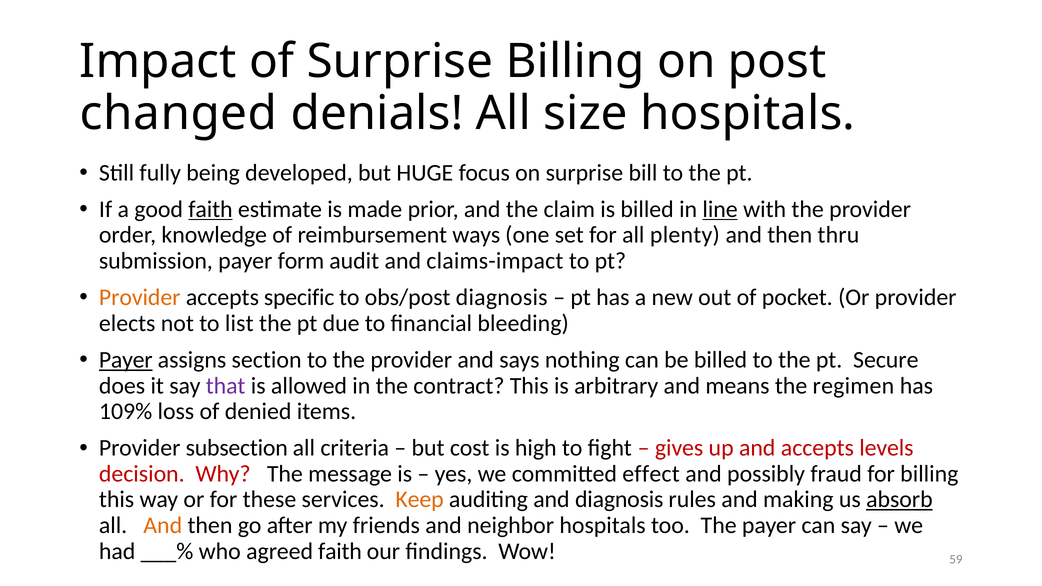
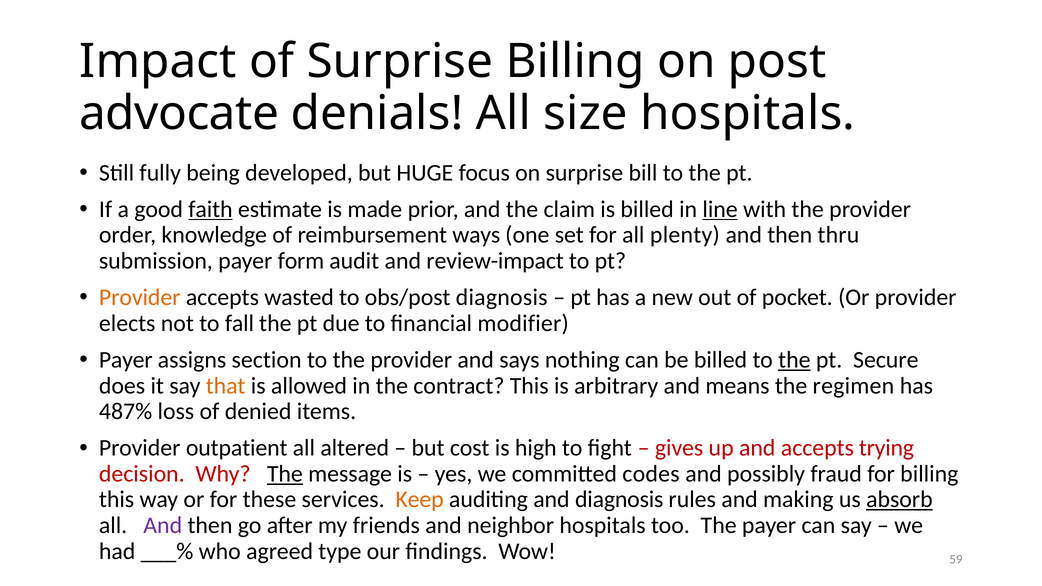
changed: changed -> advocate (179, 113)
claims-impact: claims-impact -> review-impact (495, 261)
specific: specific -> wasted (299, 298)
list: list -> fall (239, 323)
bleeding: bleeding -> modifier (523, 323)
Payer underline: present -> none (126, 360)
the underline: none -> present (794, 360)
that colour: purple -> orange (226, 386)
109%: 109% -> 487% (126, 412)
subsection: subsection -> outpatient (237, 448)
criteria: criteria -> altered (355, 448)
levels: levels -> trying (886, 448)
The underline: none -> present (285, 474)
effect: effect -> codes (651, 474)
And colour: orange -> purple (163, 526)
agreed faith: faith -> type (340, 551)
